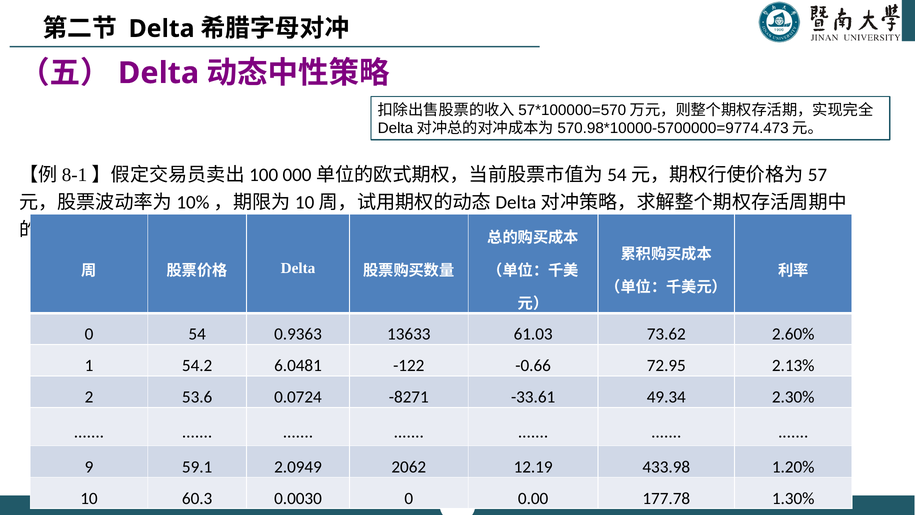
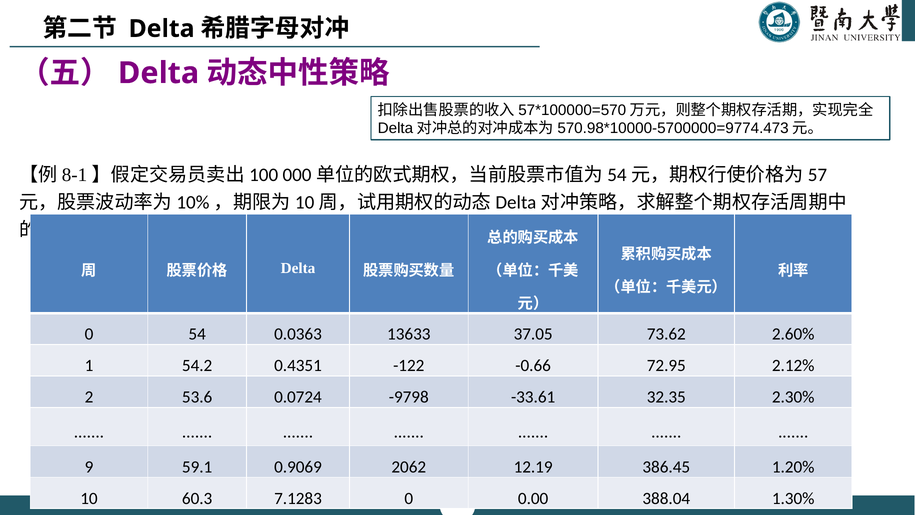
0.9363: 0.9363 -> 0.0363 (298, 334)
61.03: 61.03 -> 37.05 (533, 334)
6.0481: 6.0481 -> 0.4351 (298, 366)
2.13%: 2.13% -> 2.12% (793, 366)
-8271: -8271 -> -9798 (409, 397)
49.34: 49.34 -> 32.35 (666, 397)
2.0949: 2.0949 -> 0.9069 (298, 467)
433.98: 433.98 -> 386.45 (666, 467)
0.0030: 0.0030 -> 7.1283 (298, 498)
177.78: 177.78 -> 388.04 (666, 498)
